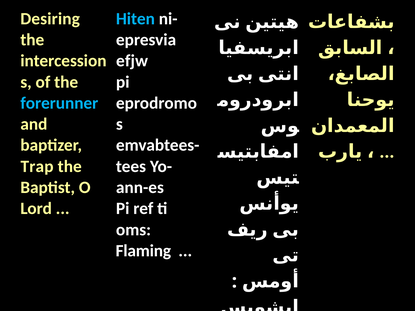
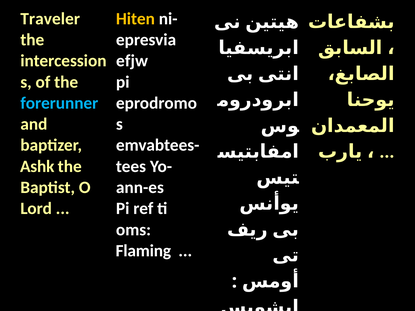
Desiring: Desiring -> Traveler (50, 19)
Hiten colour: light blue -> yellow (135, 19)
Trap: Trap -> Ashk (37, 167)
